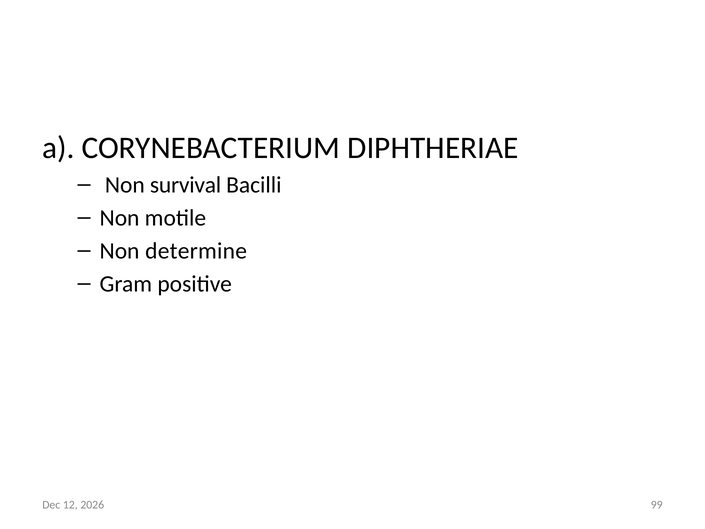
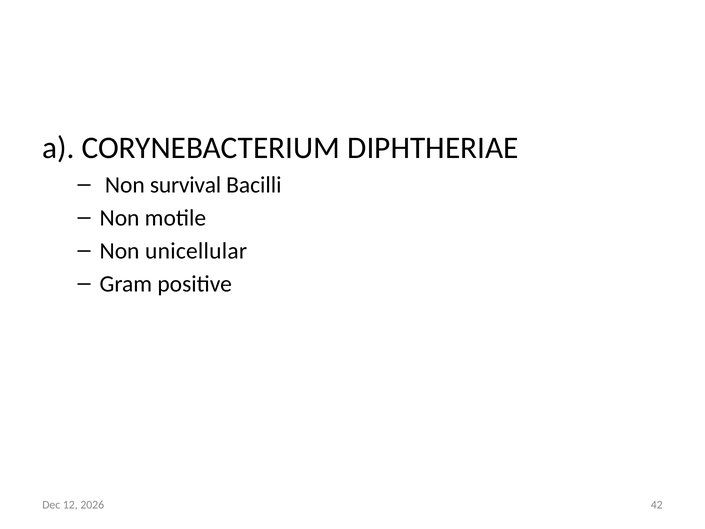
determine: determine -> unicellular (196, 251)
99: 99 -> 42 (657, 505)
